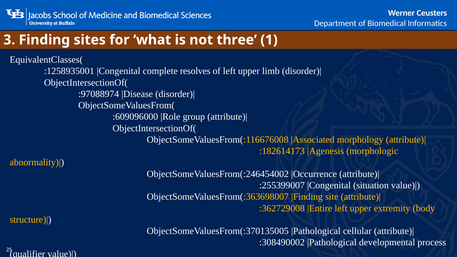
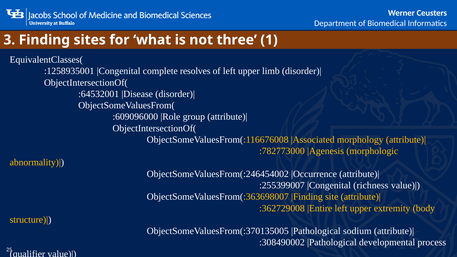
:97088974: :97088974 -> :64532001 (99, 94)
:182614173: :182614173 -> :782773000 (282, 151)
situation: situation -> richness (371, 185)
cellular: cellular -> sodium (357, 231)
